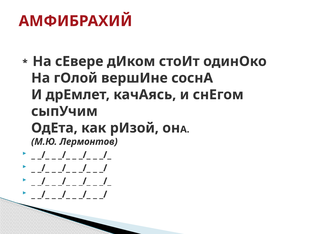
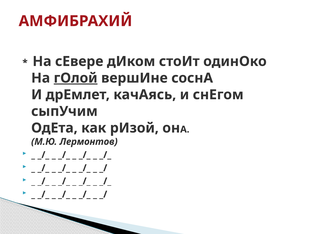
гОлой underline: none -> present (76, 78)
